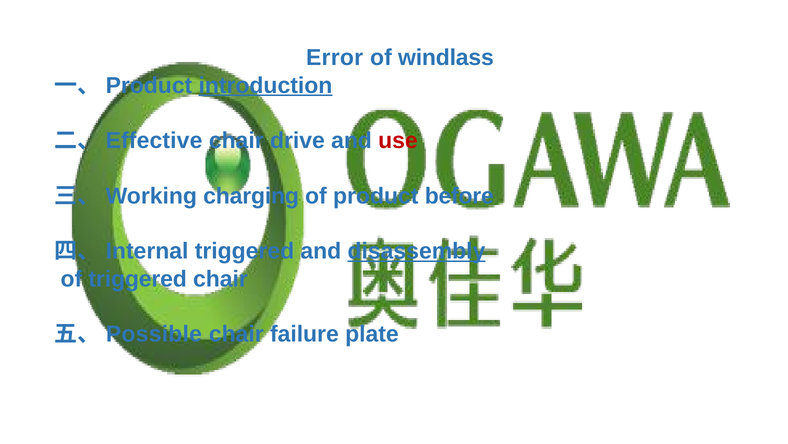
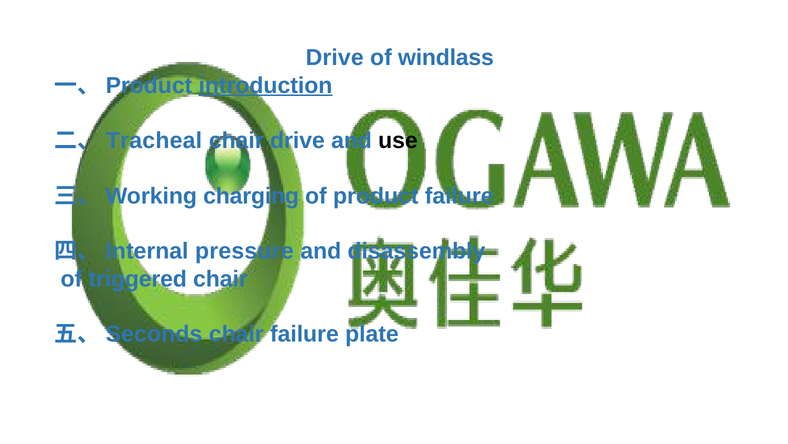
Error: Error -> Drive (335, 58)
Effective: Effective -> Tracheal (154, 141)
use colour: red -> black (398, 141)
product before: before -> failure (459, 196)
triggered: triggered -> pressure (244, 251)
disassembly underline: present -> none (416, 251)
Possible: Possible -> Seconds (154, 334)
